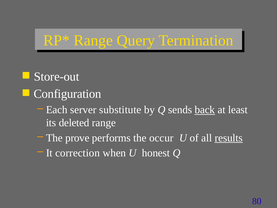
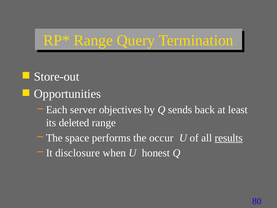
Configuration: Configuration -> Opportunities (67, 94)
substitute: substitute -> objectives (120, 110)
back underline: present -> none (205, 110)
prove: prove -> space (77, 138)
correction: correction -> disclosure (78, 153)
